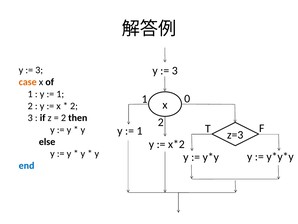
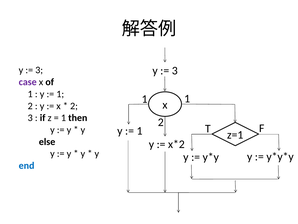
case colour: orange -> purple (28, 82)
1 0: 0 -> 1 (187, 98)
2: 2 -> 1 (63, 118)
z=3: z=3 -> z=1 (235, 135)
